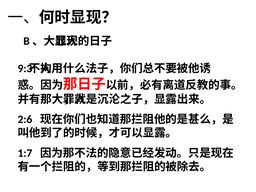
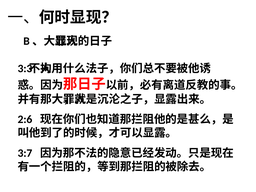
9:3: 9:3 -> 3:3 (25, 69)
1:7: 1:7 -> 3:7 (25, 153)
